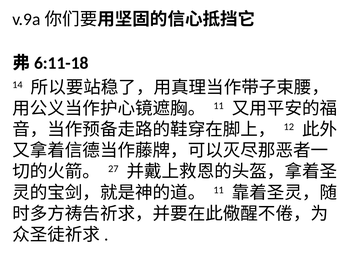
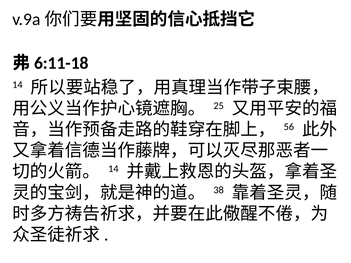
11: 11 -> 25 (219, 106)
12: 12 -> 56 (289, 127)
27: 27 -> 14 (113, 169)
11: 11 -> 38 (219, 190)
